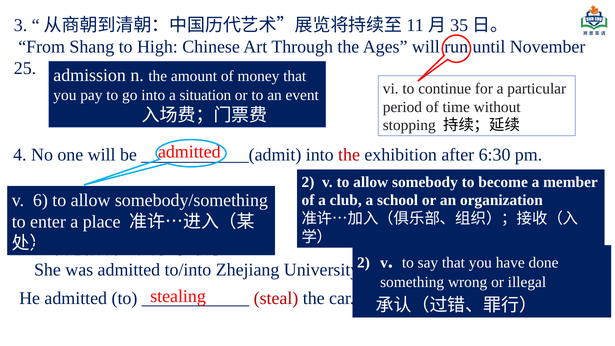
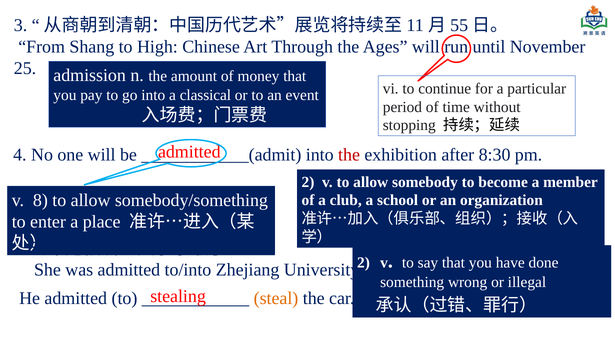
35: 35 -> 55 (459, 25)
situation: situation -> classical (205, 95)
6:30: 6:30 -> 8:30 (495, 155)
6: 6 -> 8 (40, 200)
steal colour: red -> orange (276, 298)
